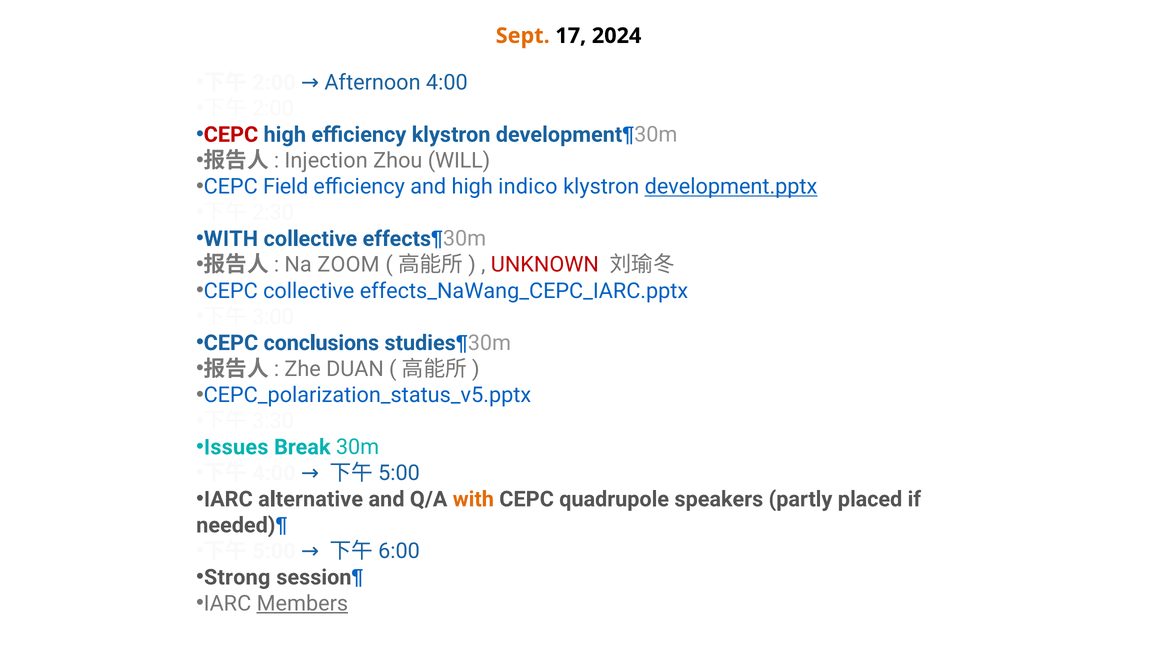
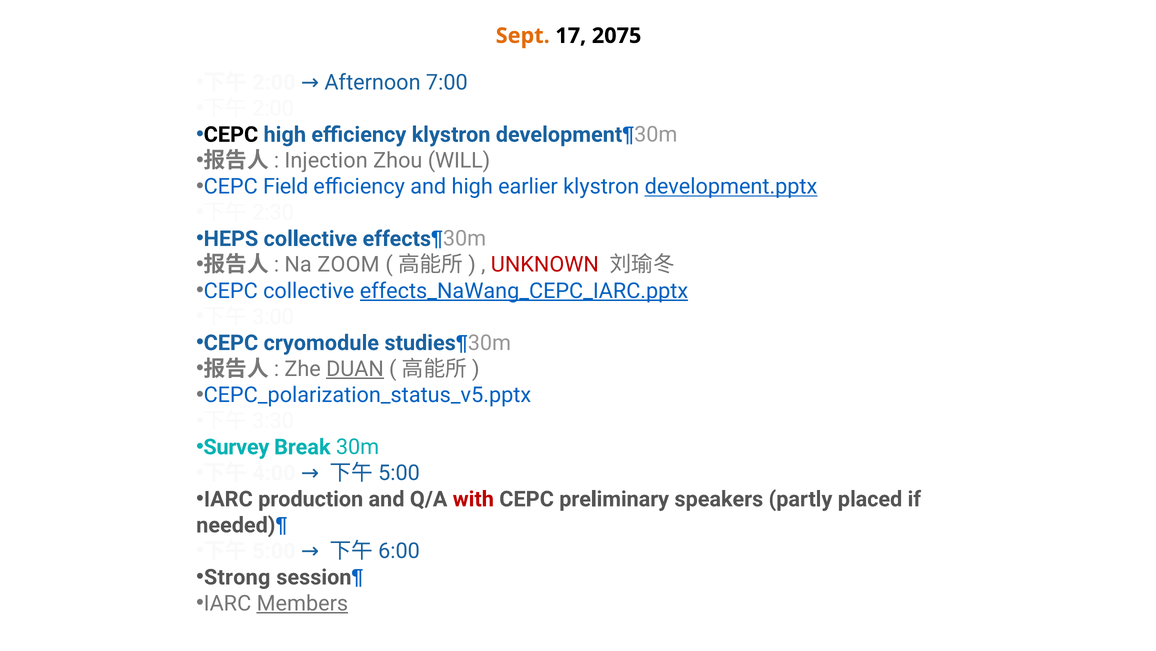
2024: 2024 -> 2075 (617, 36)
4:00: 4:00 -> 7:00 (447, 82)
CEPC colour: red -> black (231, 134)
indico: indico -> earlier (528, 186)
WITH: WITH -> HEPS (231, 239)
effects_NaWang_CEPC_IARC.pptx underline: none -> present (524, 291)
conclusions: conclusions -> cryomodule (321, 343)
DUAN underline: none -> present (355, 369)
Issues: Issues -> Survey (236, 447)
alternative: alternative -> production (311, 499)
with colour: orange -> red (473, 499)
quadrupole: quadrupole -> preliminary (614, 499)
